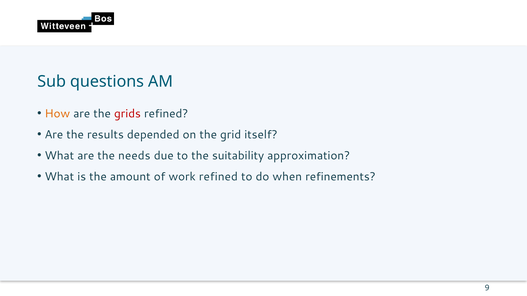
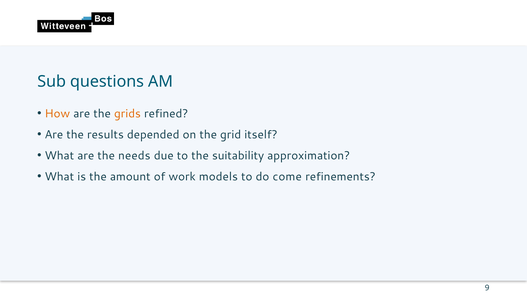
grids colour: red -> orange (127, 114)
work refined: refined -> models (218, 177)
when: when -> come (287, 177)
